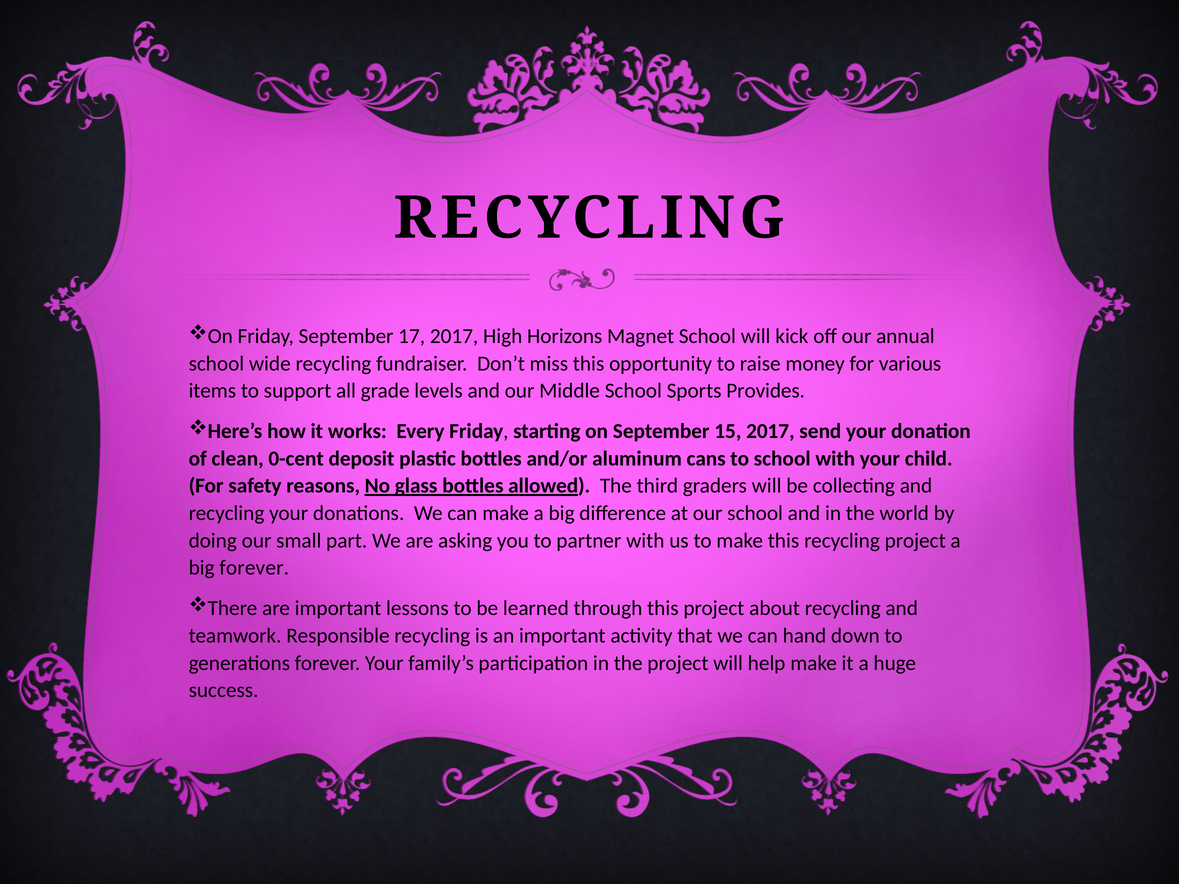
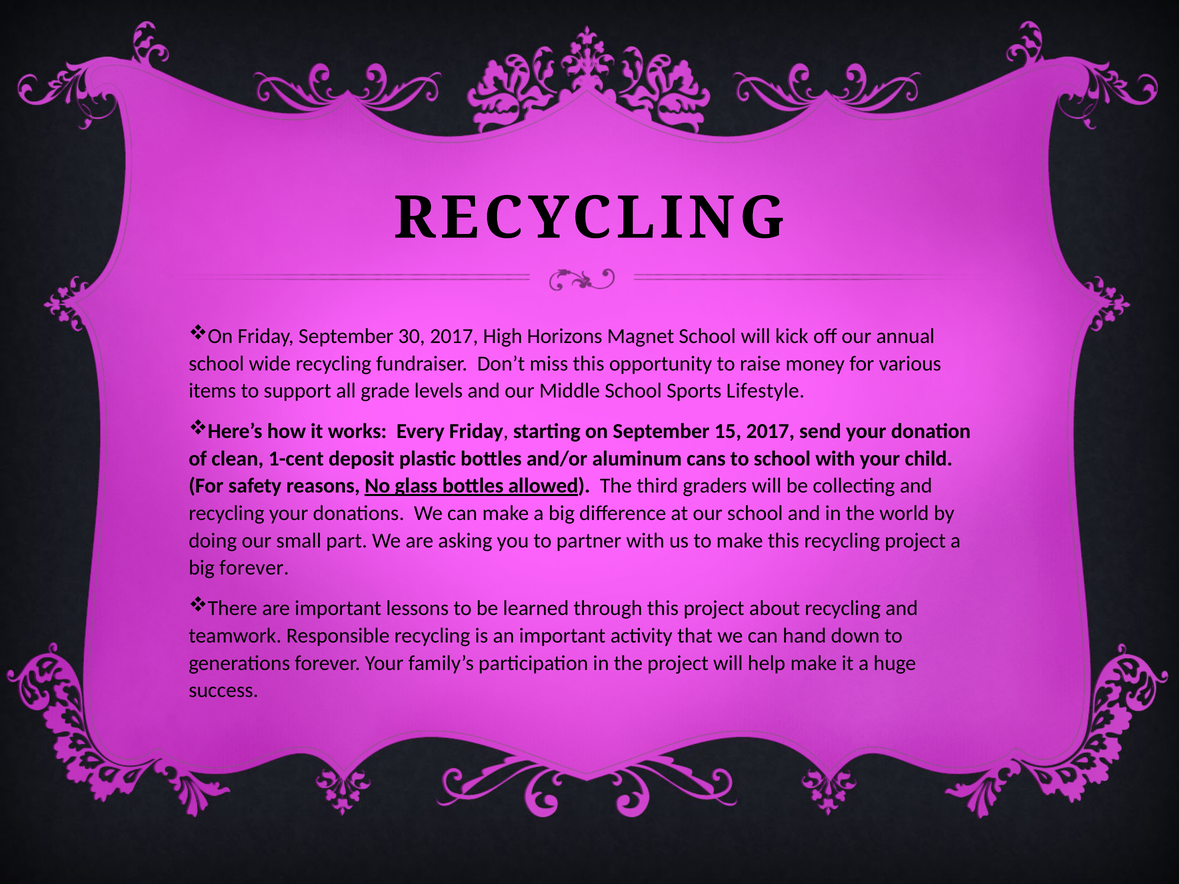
17: 17 -> 30 (412, 336)
Provides: Provides -> Lifestyle (766, 391)
0-cent: 0-cent -> 1-cent (296, 459)
